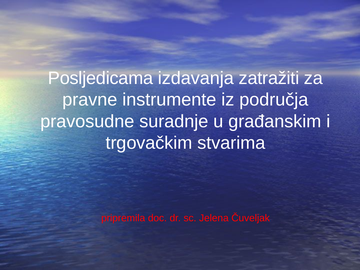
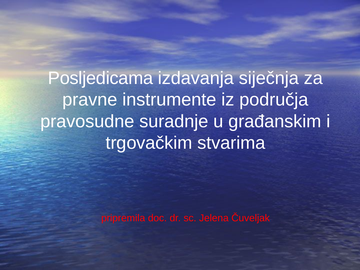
zatražiti: zatražiti -> siječnja (269, 78)
